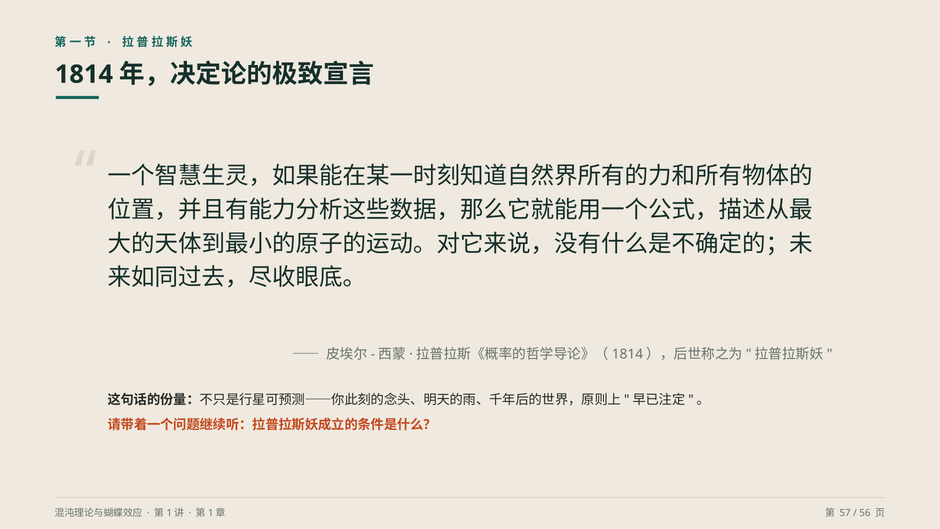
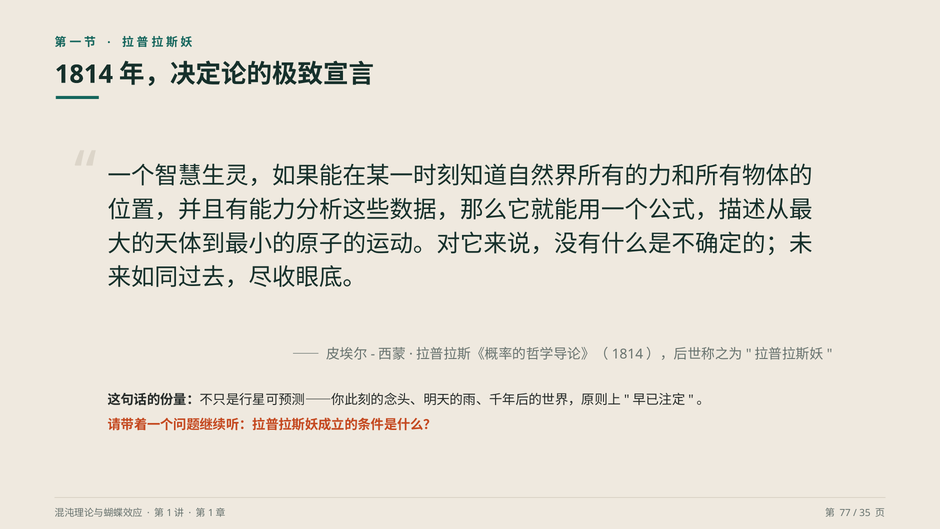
57: 57 -> 77 (845, 513)
56: 56 -> 35 (865, 513)
